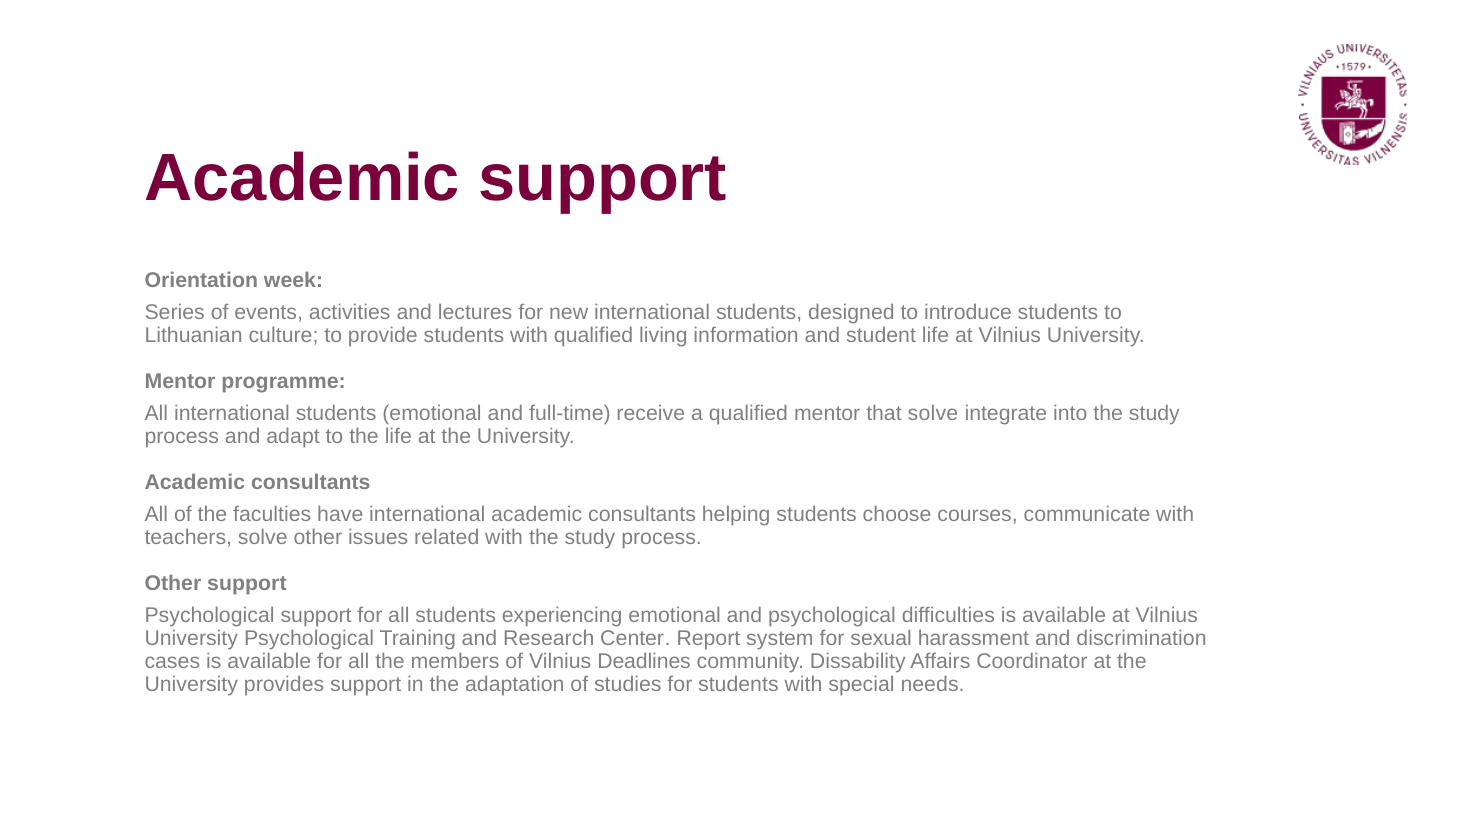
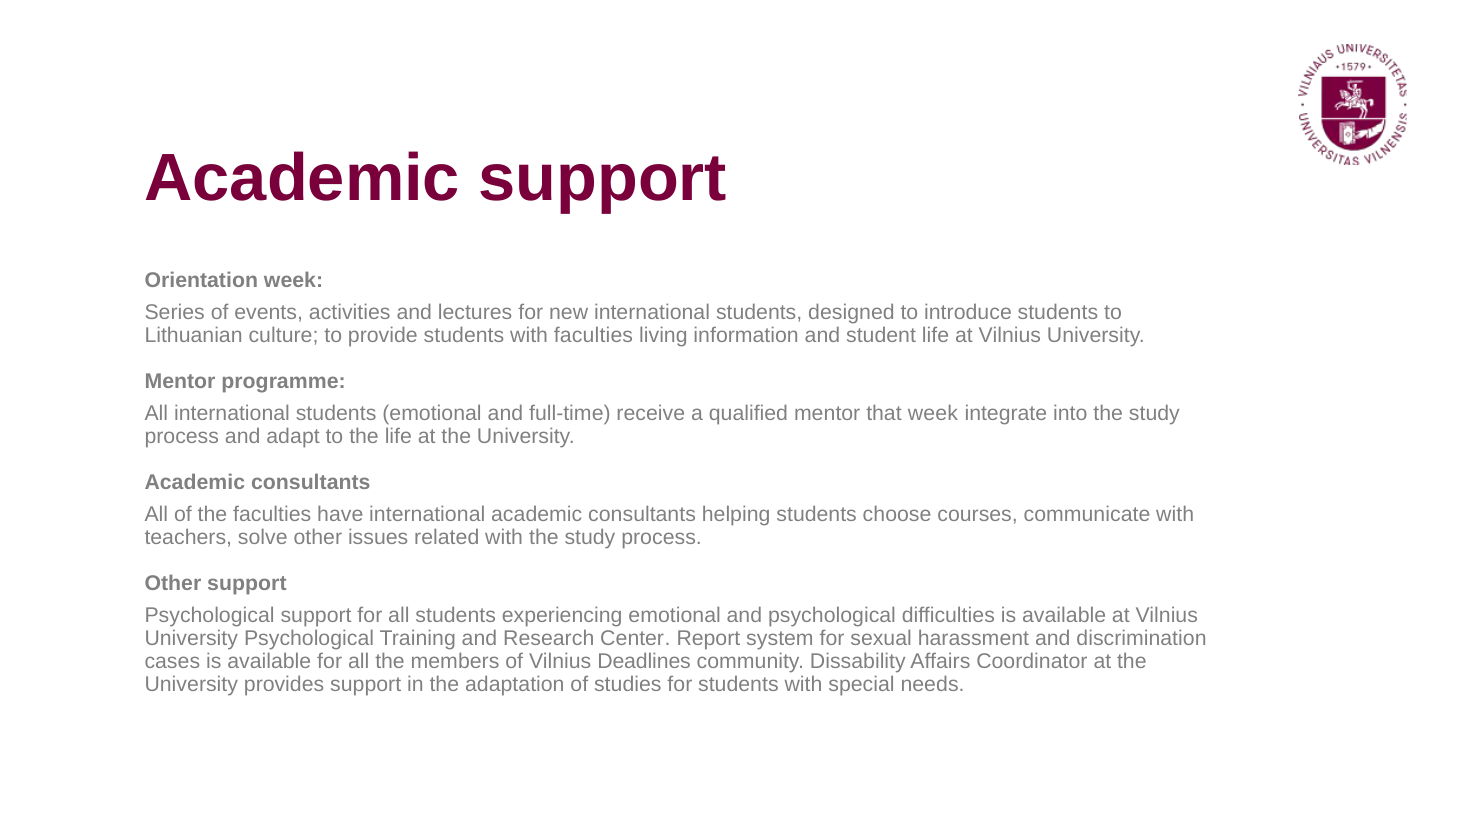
with qualified: qualified -> faculties (594, 335)
that solve: solve -> week (933, 413)
